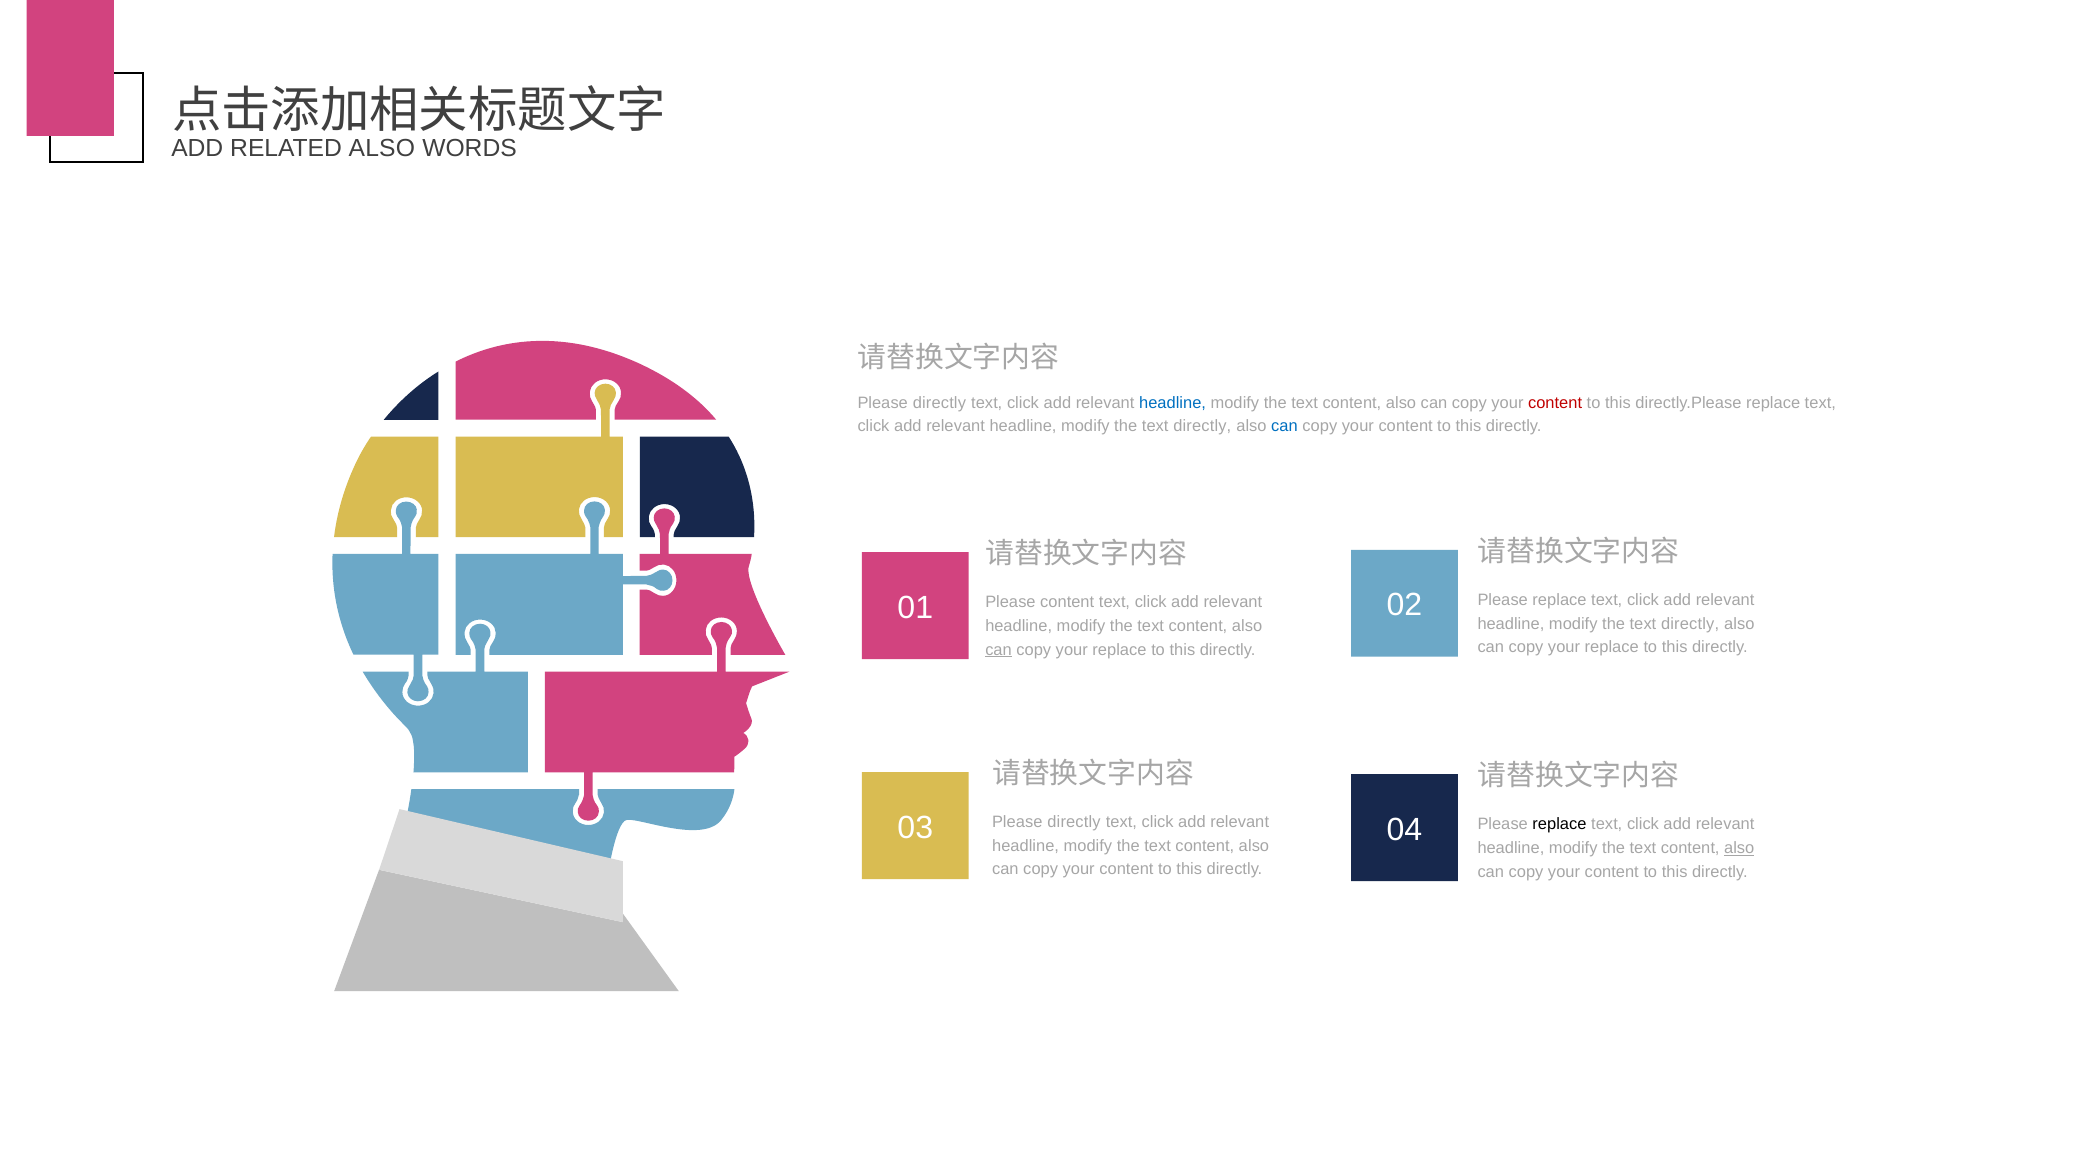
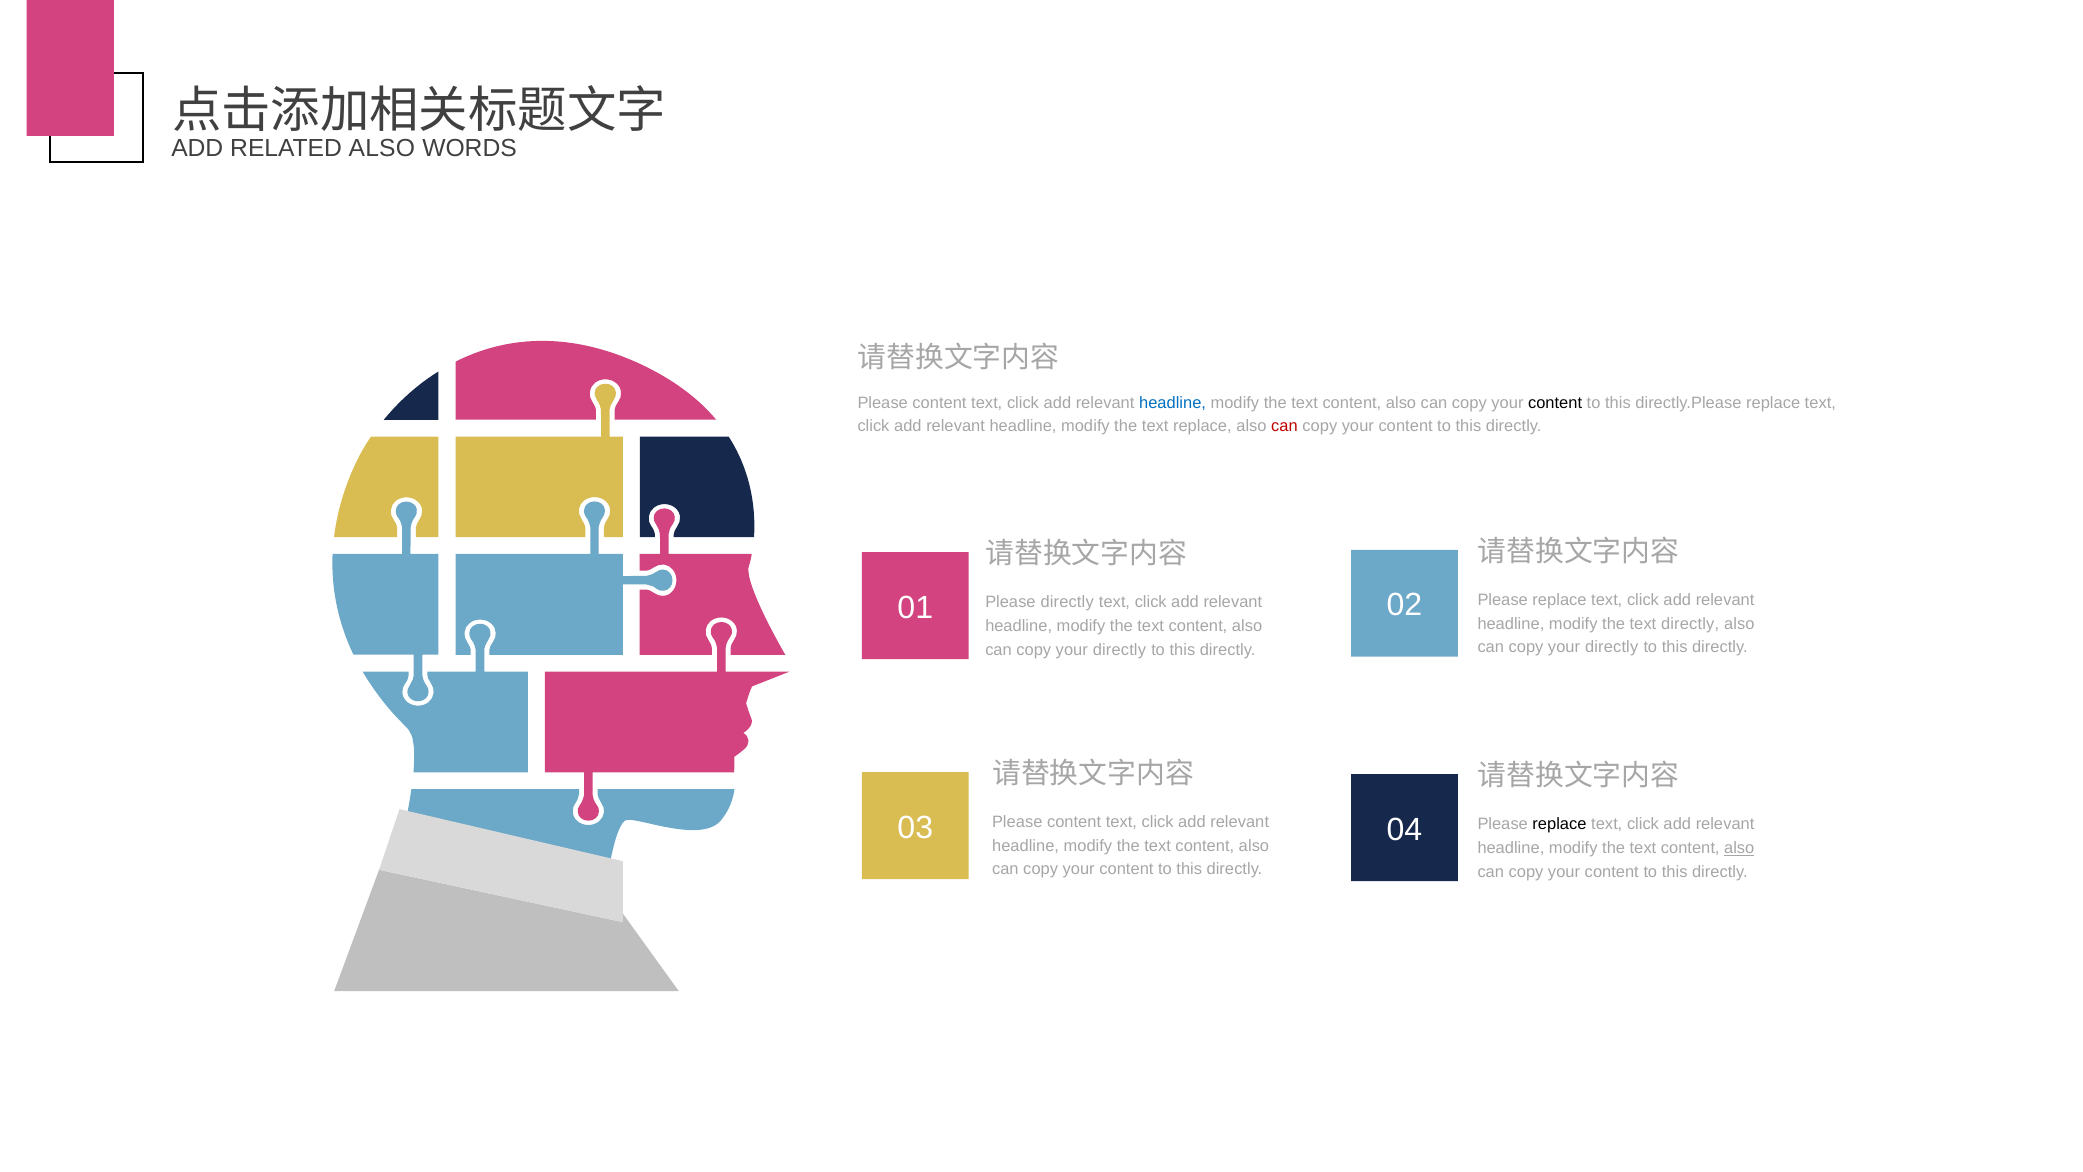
directly: directly -> content (939, 403)
content colour: red -> black (1555, 403)
directly: directly -> replace (1202, 426)
can colour: blue -> red (1284, 426)
Please content: content -> directly (1067, 602)
replace: replace -> directly (1612, 647)
can underline: present -> none (998, 649)
replace: replace -> directly (1119, 649)
directly: directly -> content (1074, 822)
